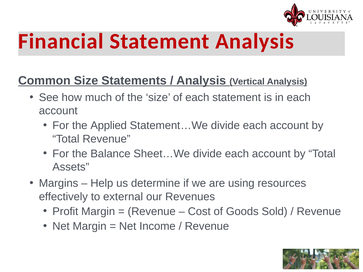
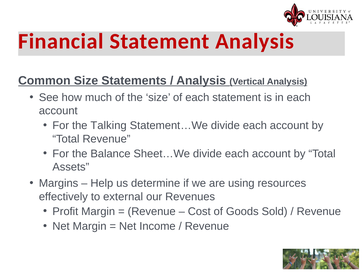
Applied: Applied -> Talking (109, 126)
